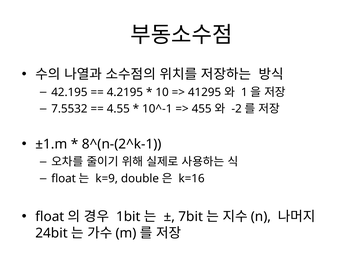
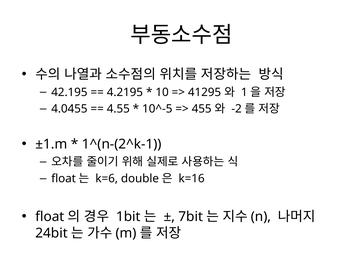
7.5532: 7.5532 -> 4.0455 (69, 109)
10^-1: 10^-1 -> 10^-5 (157, 109)
8^(n-(2^k-1: 8^(n-(2^k-1 -> 1^(n-(2^k-1 (122, 144)
k=9: k=9 -> k=6 (107, 179)
